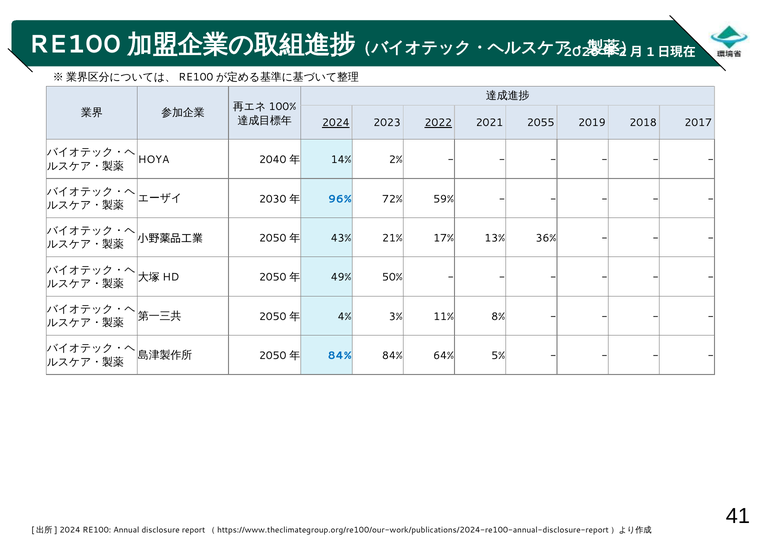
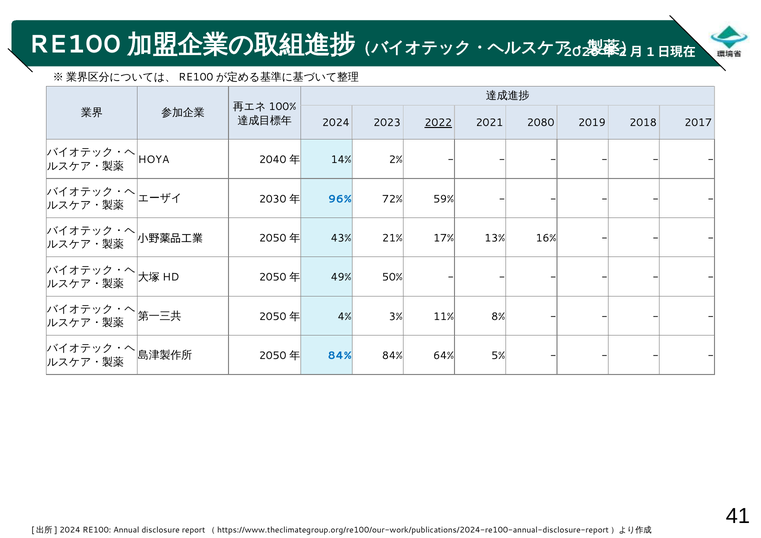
2024 underline: present -> none (336, 123)
2055: 2055 -> 2080 (541, 123)
36%: 36% -> 16% (546, 238)
